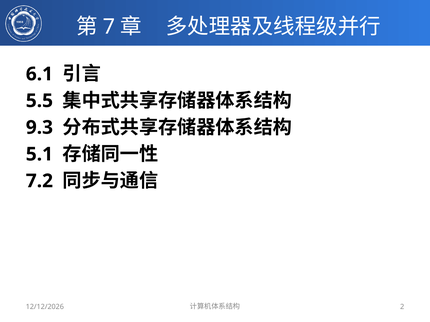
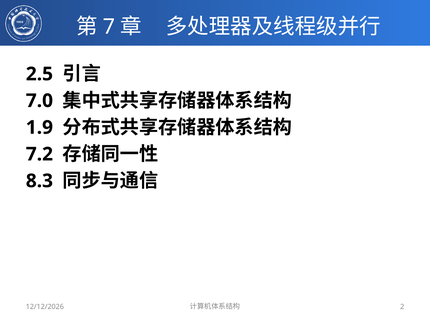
6.1: 6.1 -> 2.5 (39, 74)
5.5: 5.5 -> 7.0 (39, 101)
9.3: 9.3 -> 1.9 (39, 128)
5.1: 5.1 -> 7.2 (39, 154)
7.2: 7.2 -> 8.3 (39, 181)
